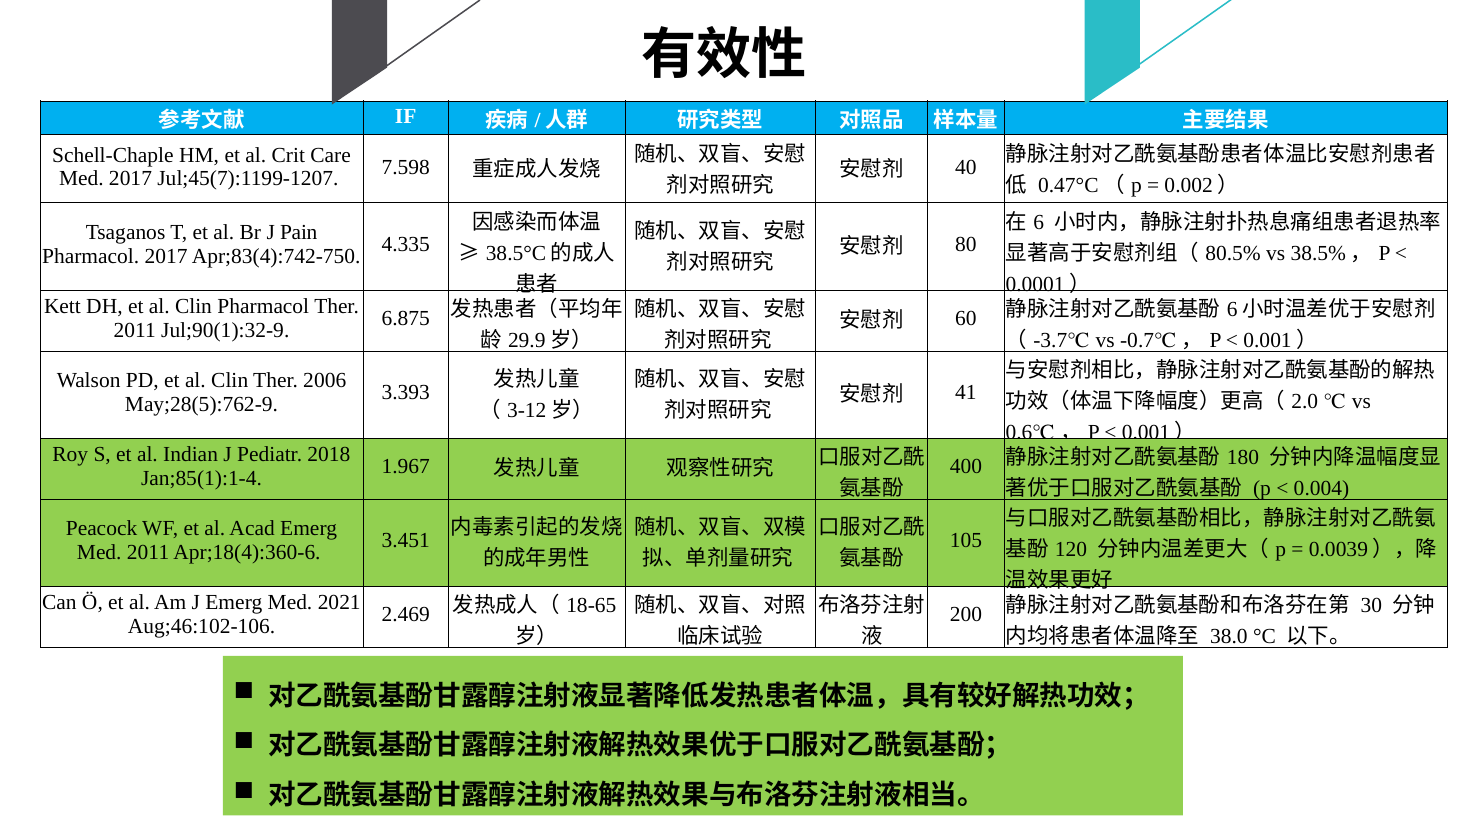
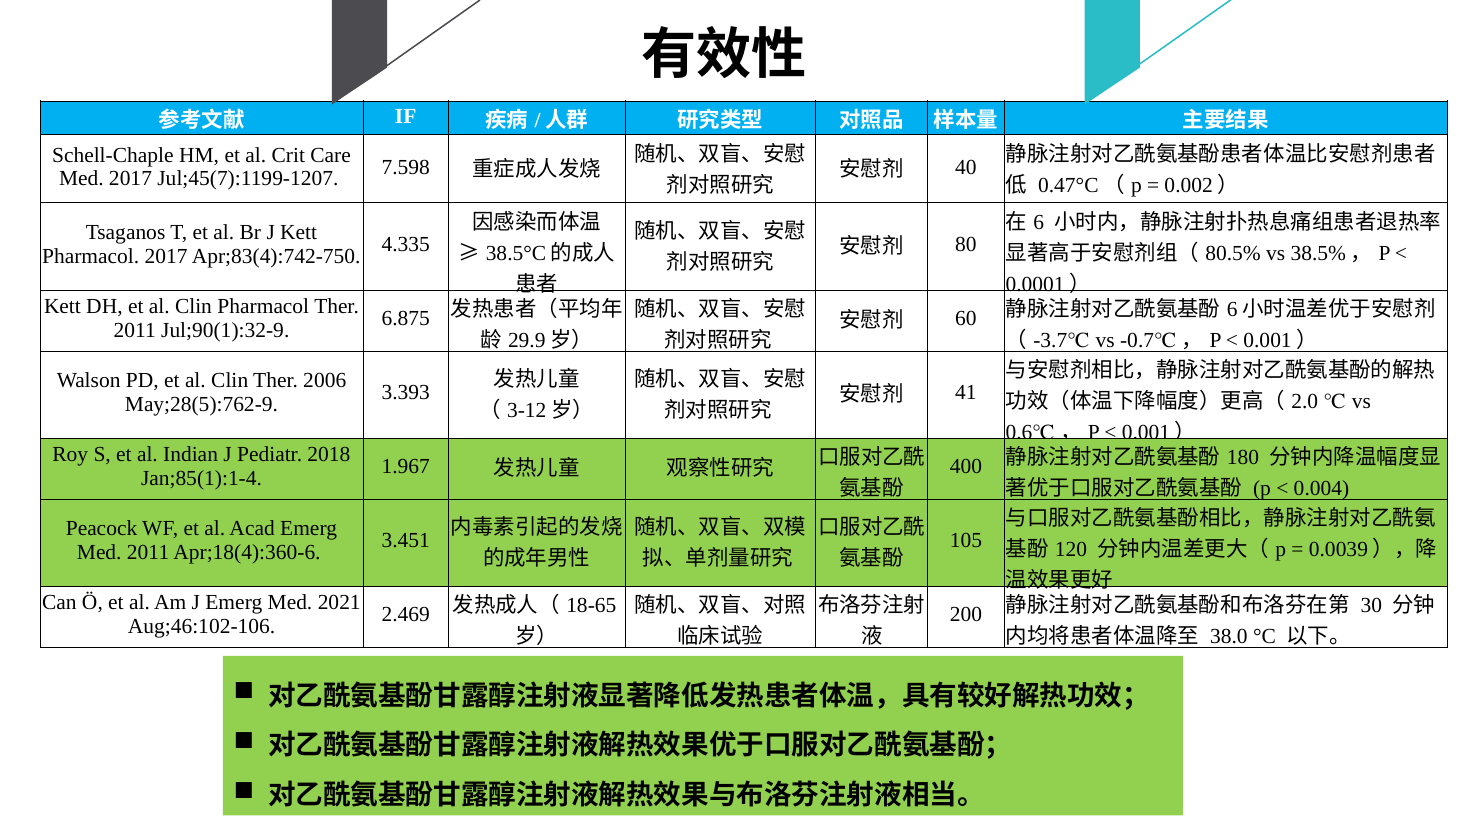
J Pain: Pain -> Kett (299, 233)
